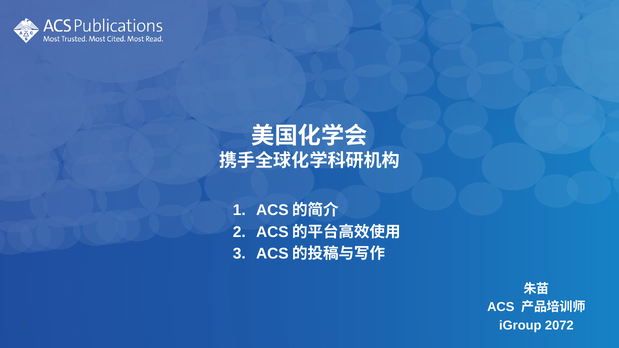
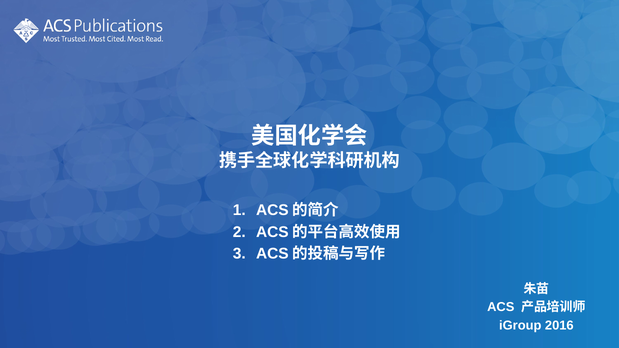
2072: 2072 -> 2016 (559, 325)
